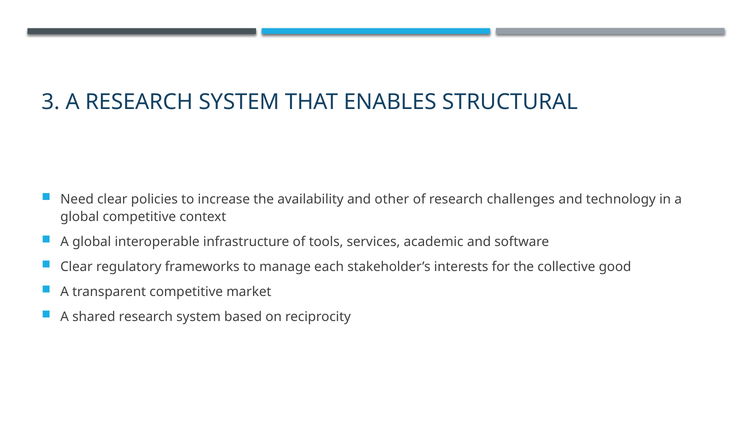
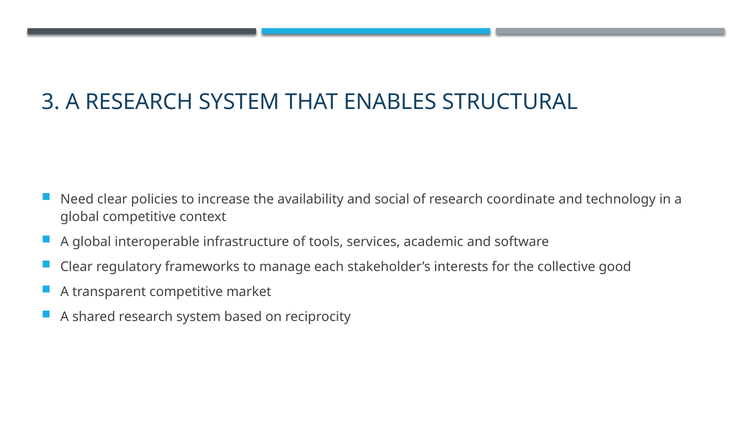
other: other -> social (392, 199)
challenges: challenges -> coordinate (521, 199)
